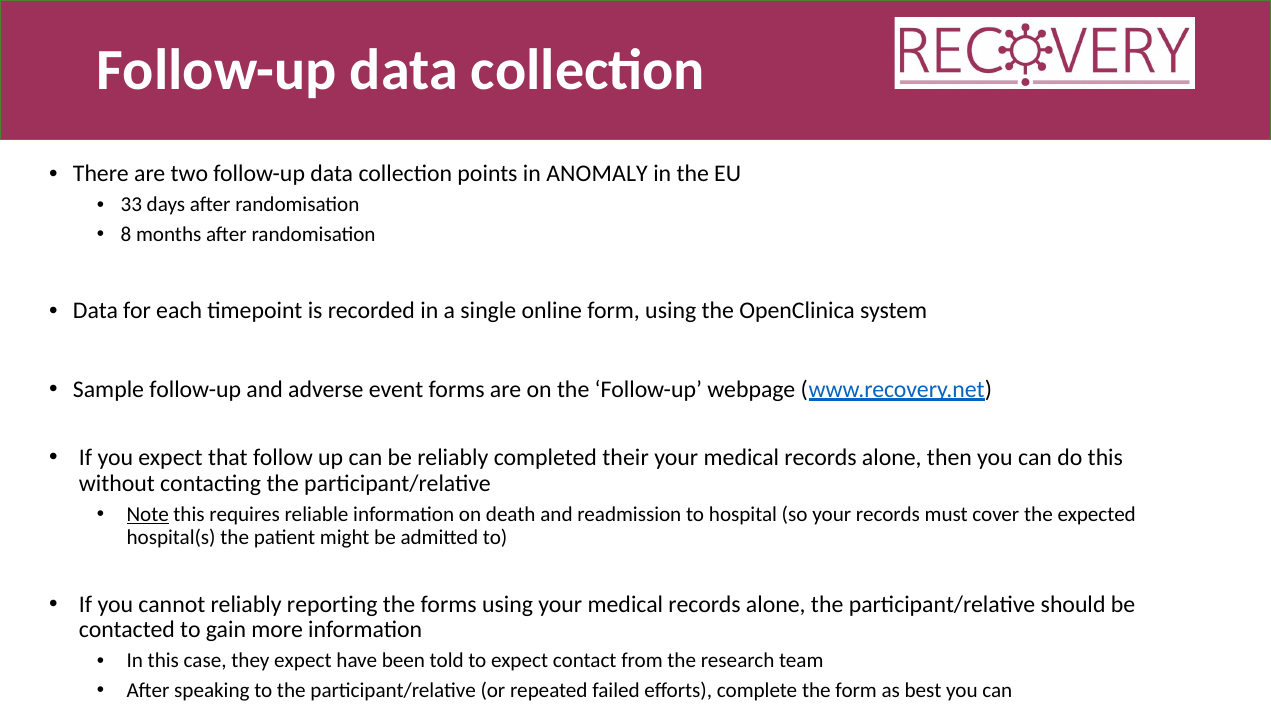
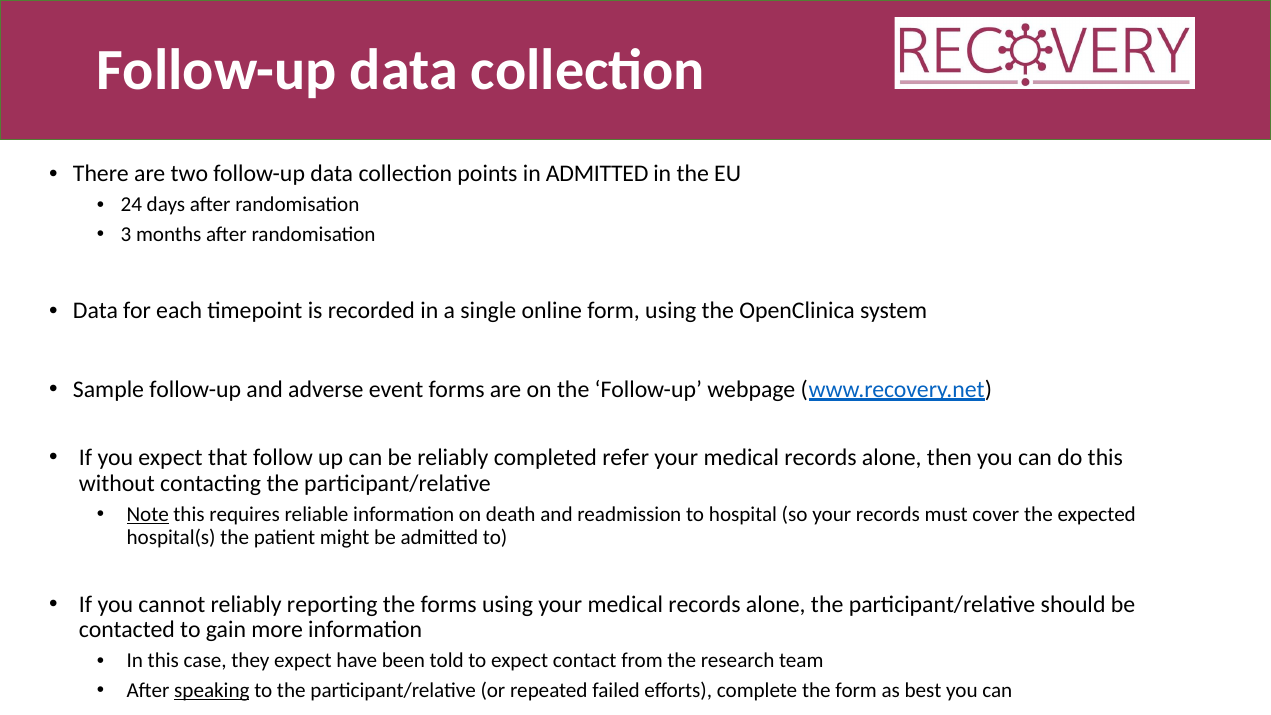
in ANOMALY: ANOMALY -> ADMITTED (597, 174)
33: 33 -> 24 (131, 205)
8: 8 -> 3 (126, 234)
their: their -> refer (626, 458)
speaking underline: none -> present (212, 690)
